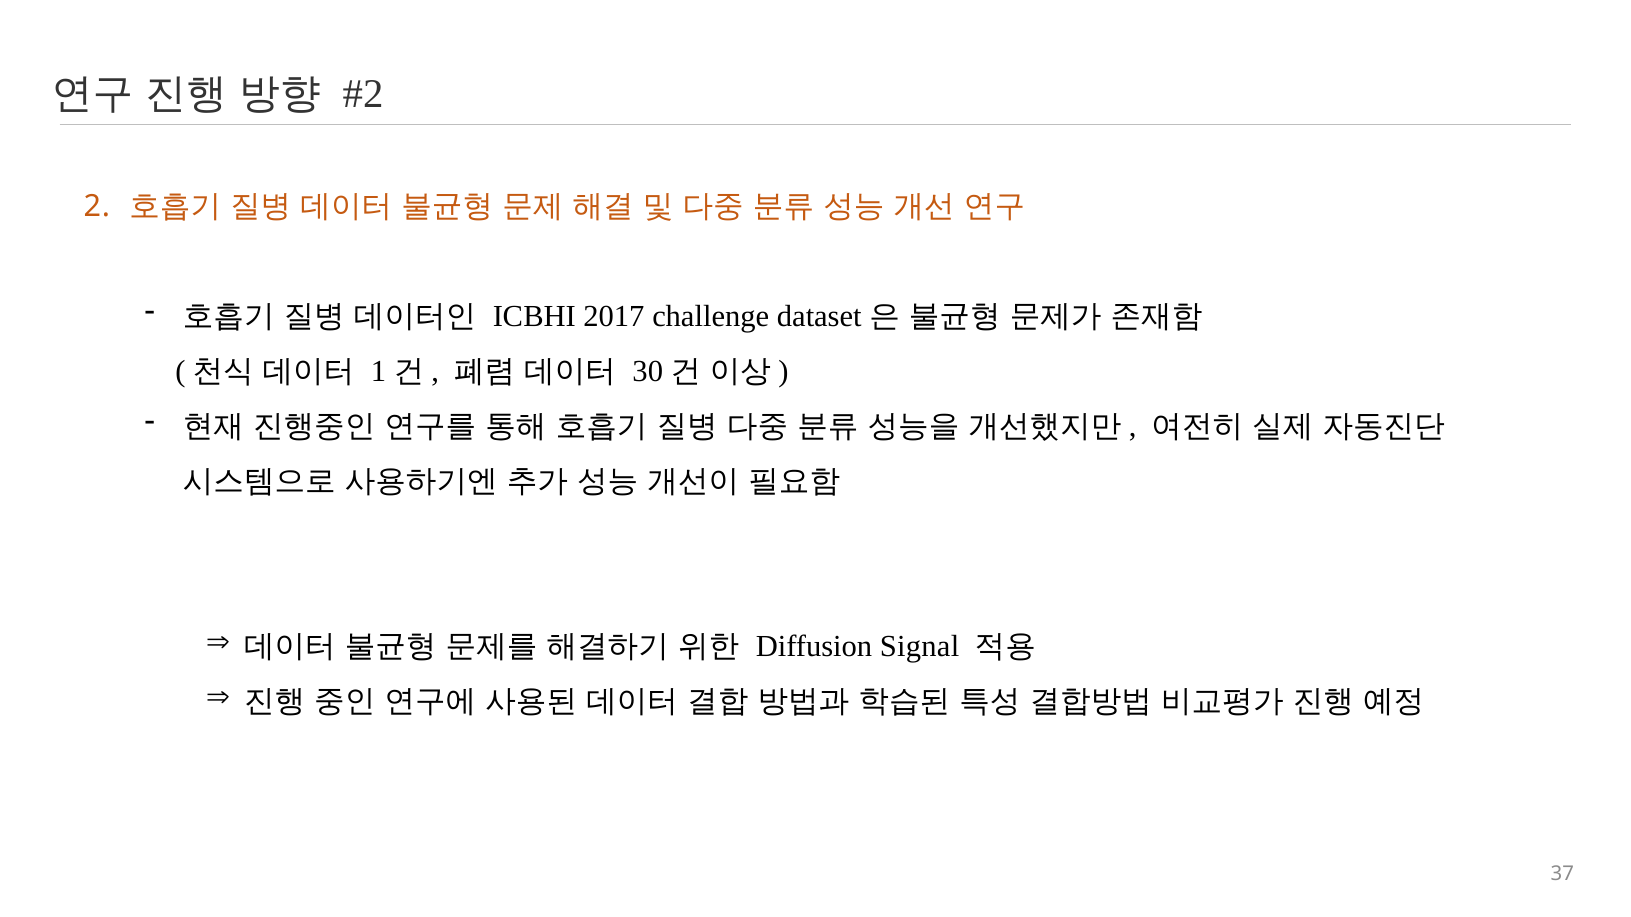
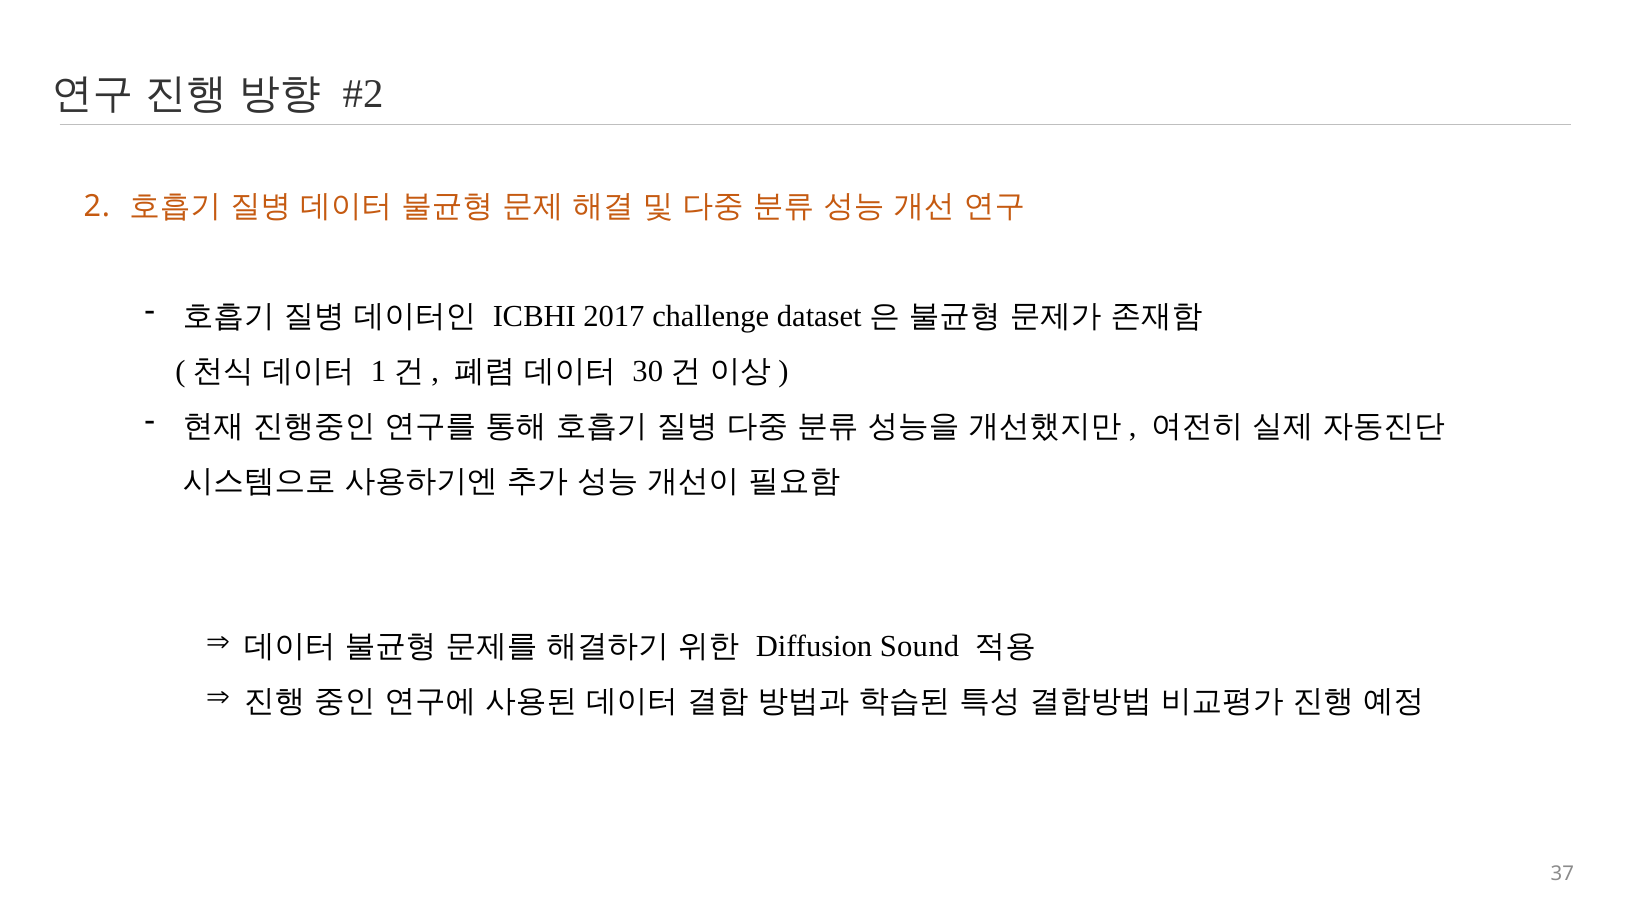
Signal: Signal -> Sound (920, 647)
